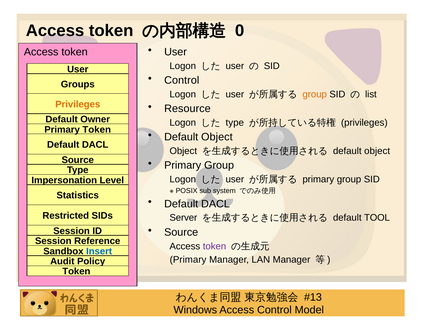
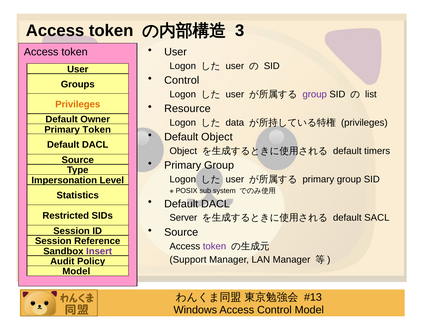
0: 0 -> 3 (240, 31)
group colour: orange -> purple (315, 94)
type: type -> data (235, 123)
object: object -> timers (377, 151)
TOOL: TOOL -> SACL (377, 218)
Insert colour: blue -> purple (99, 252)
Primary: Primary -> Support (188, 260)
Token: Token -> Model (76, 272)
